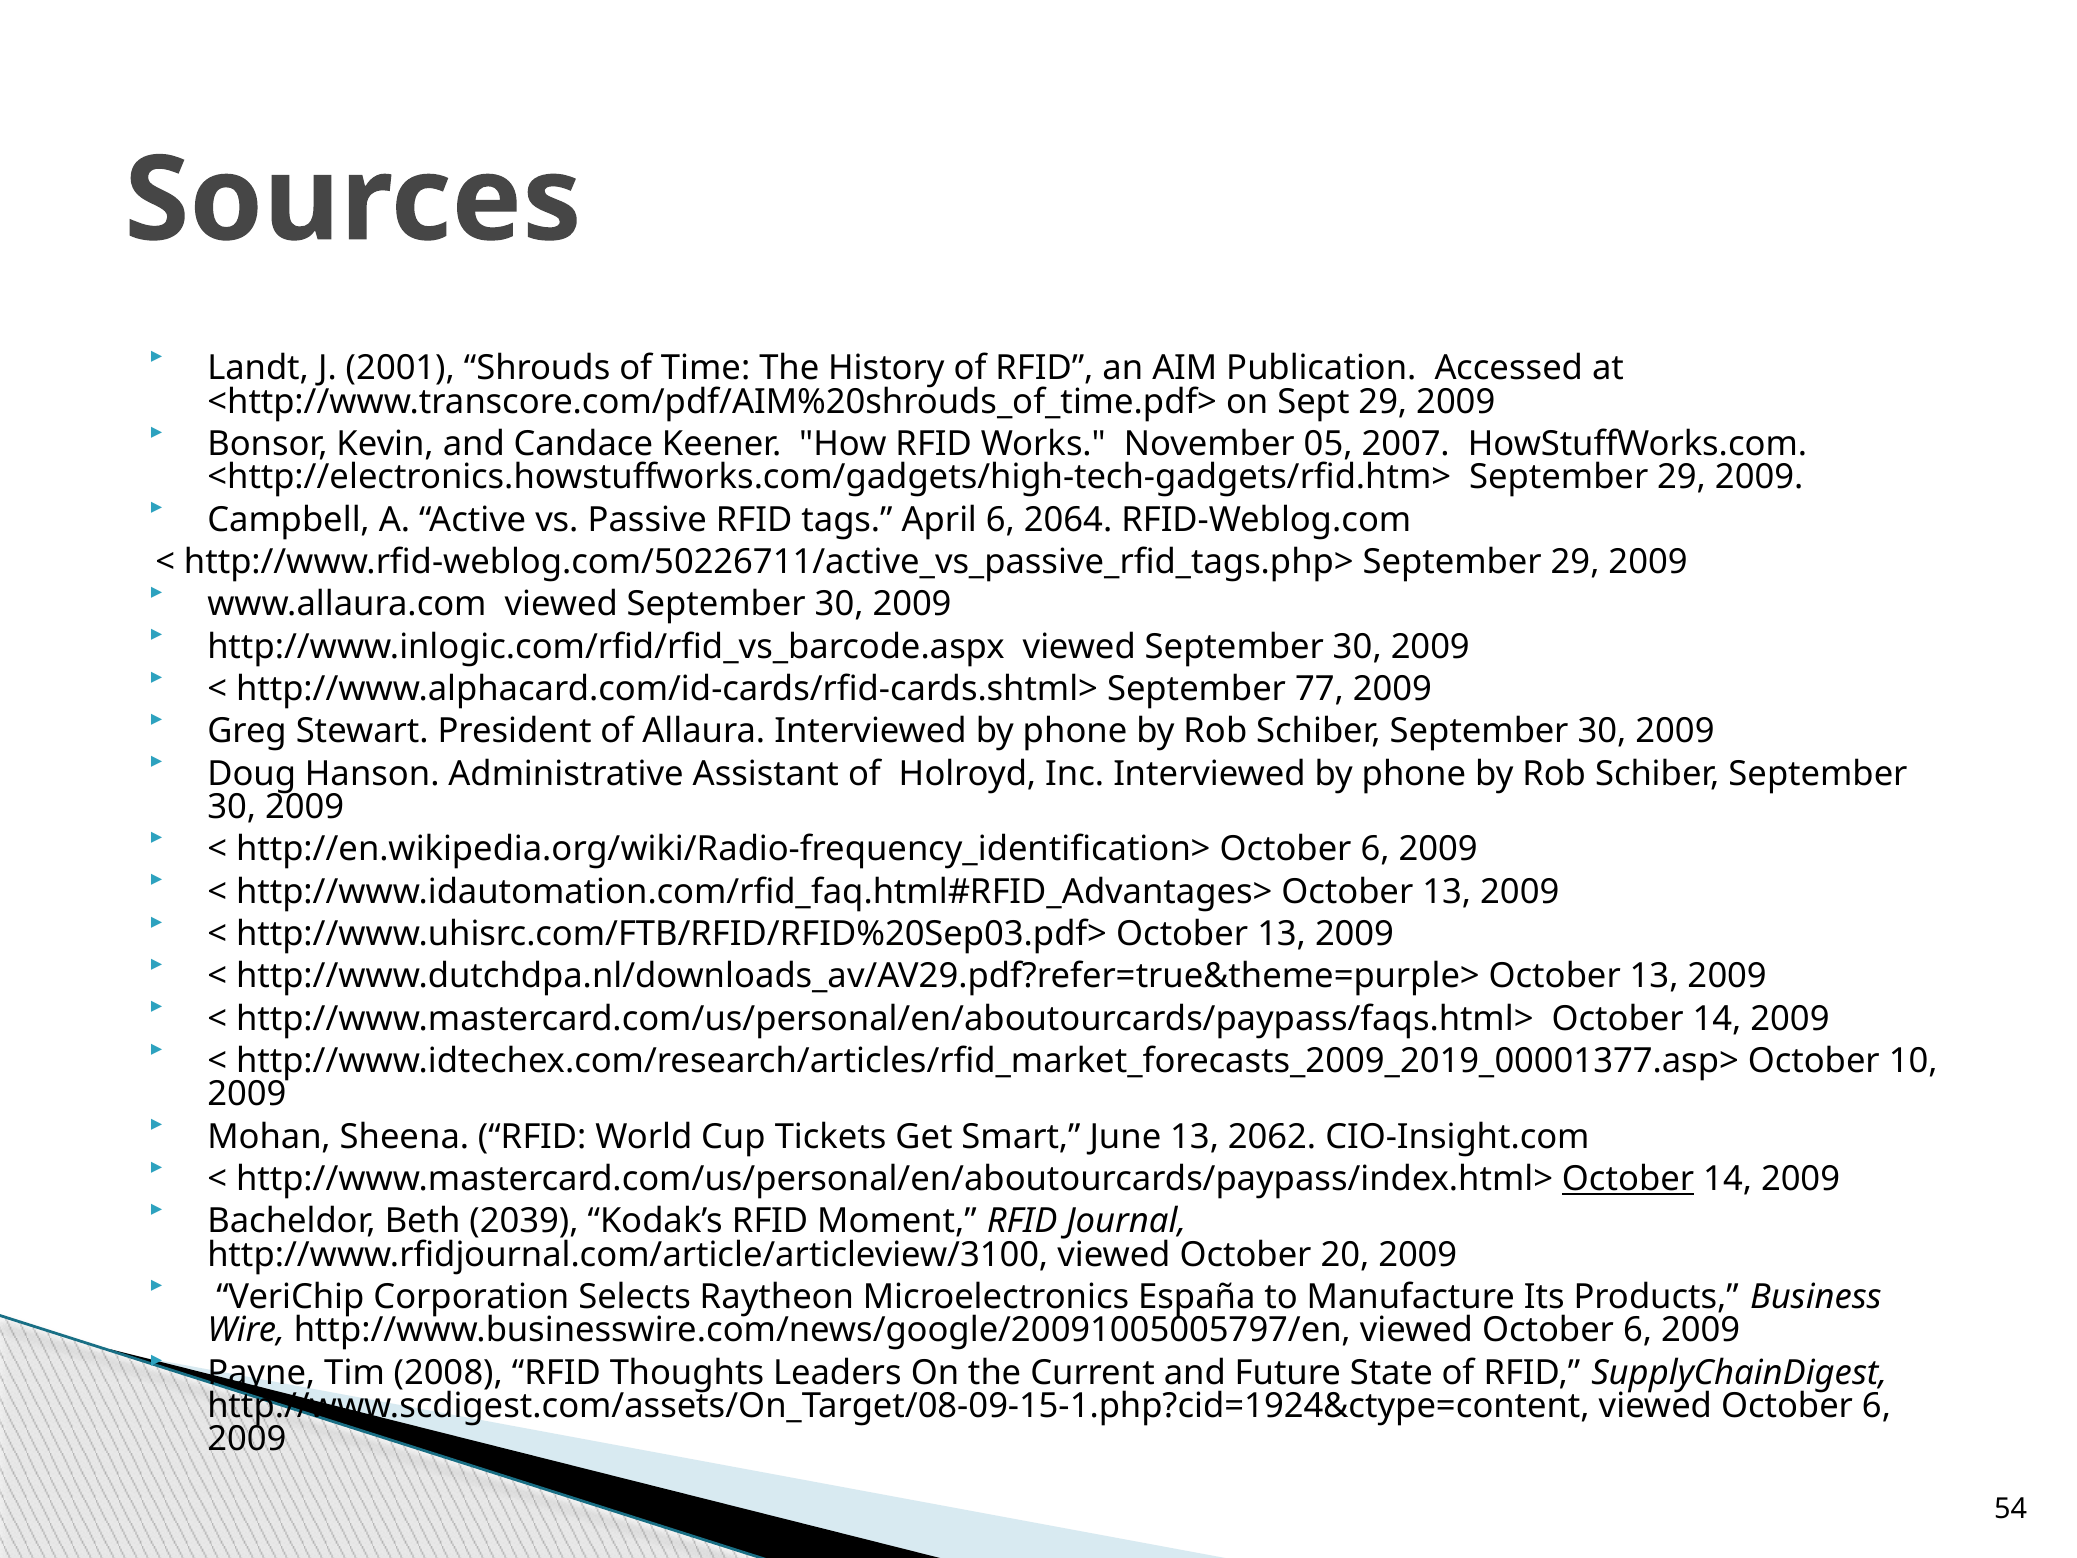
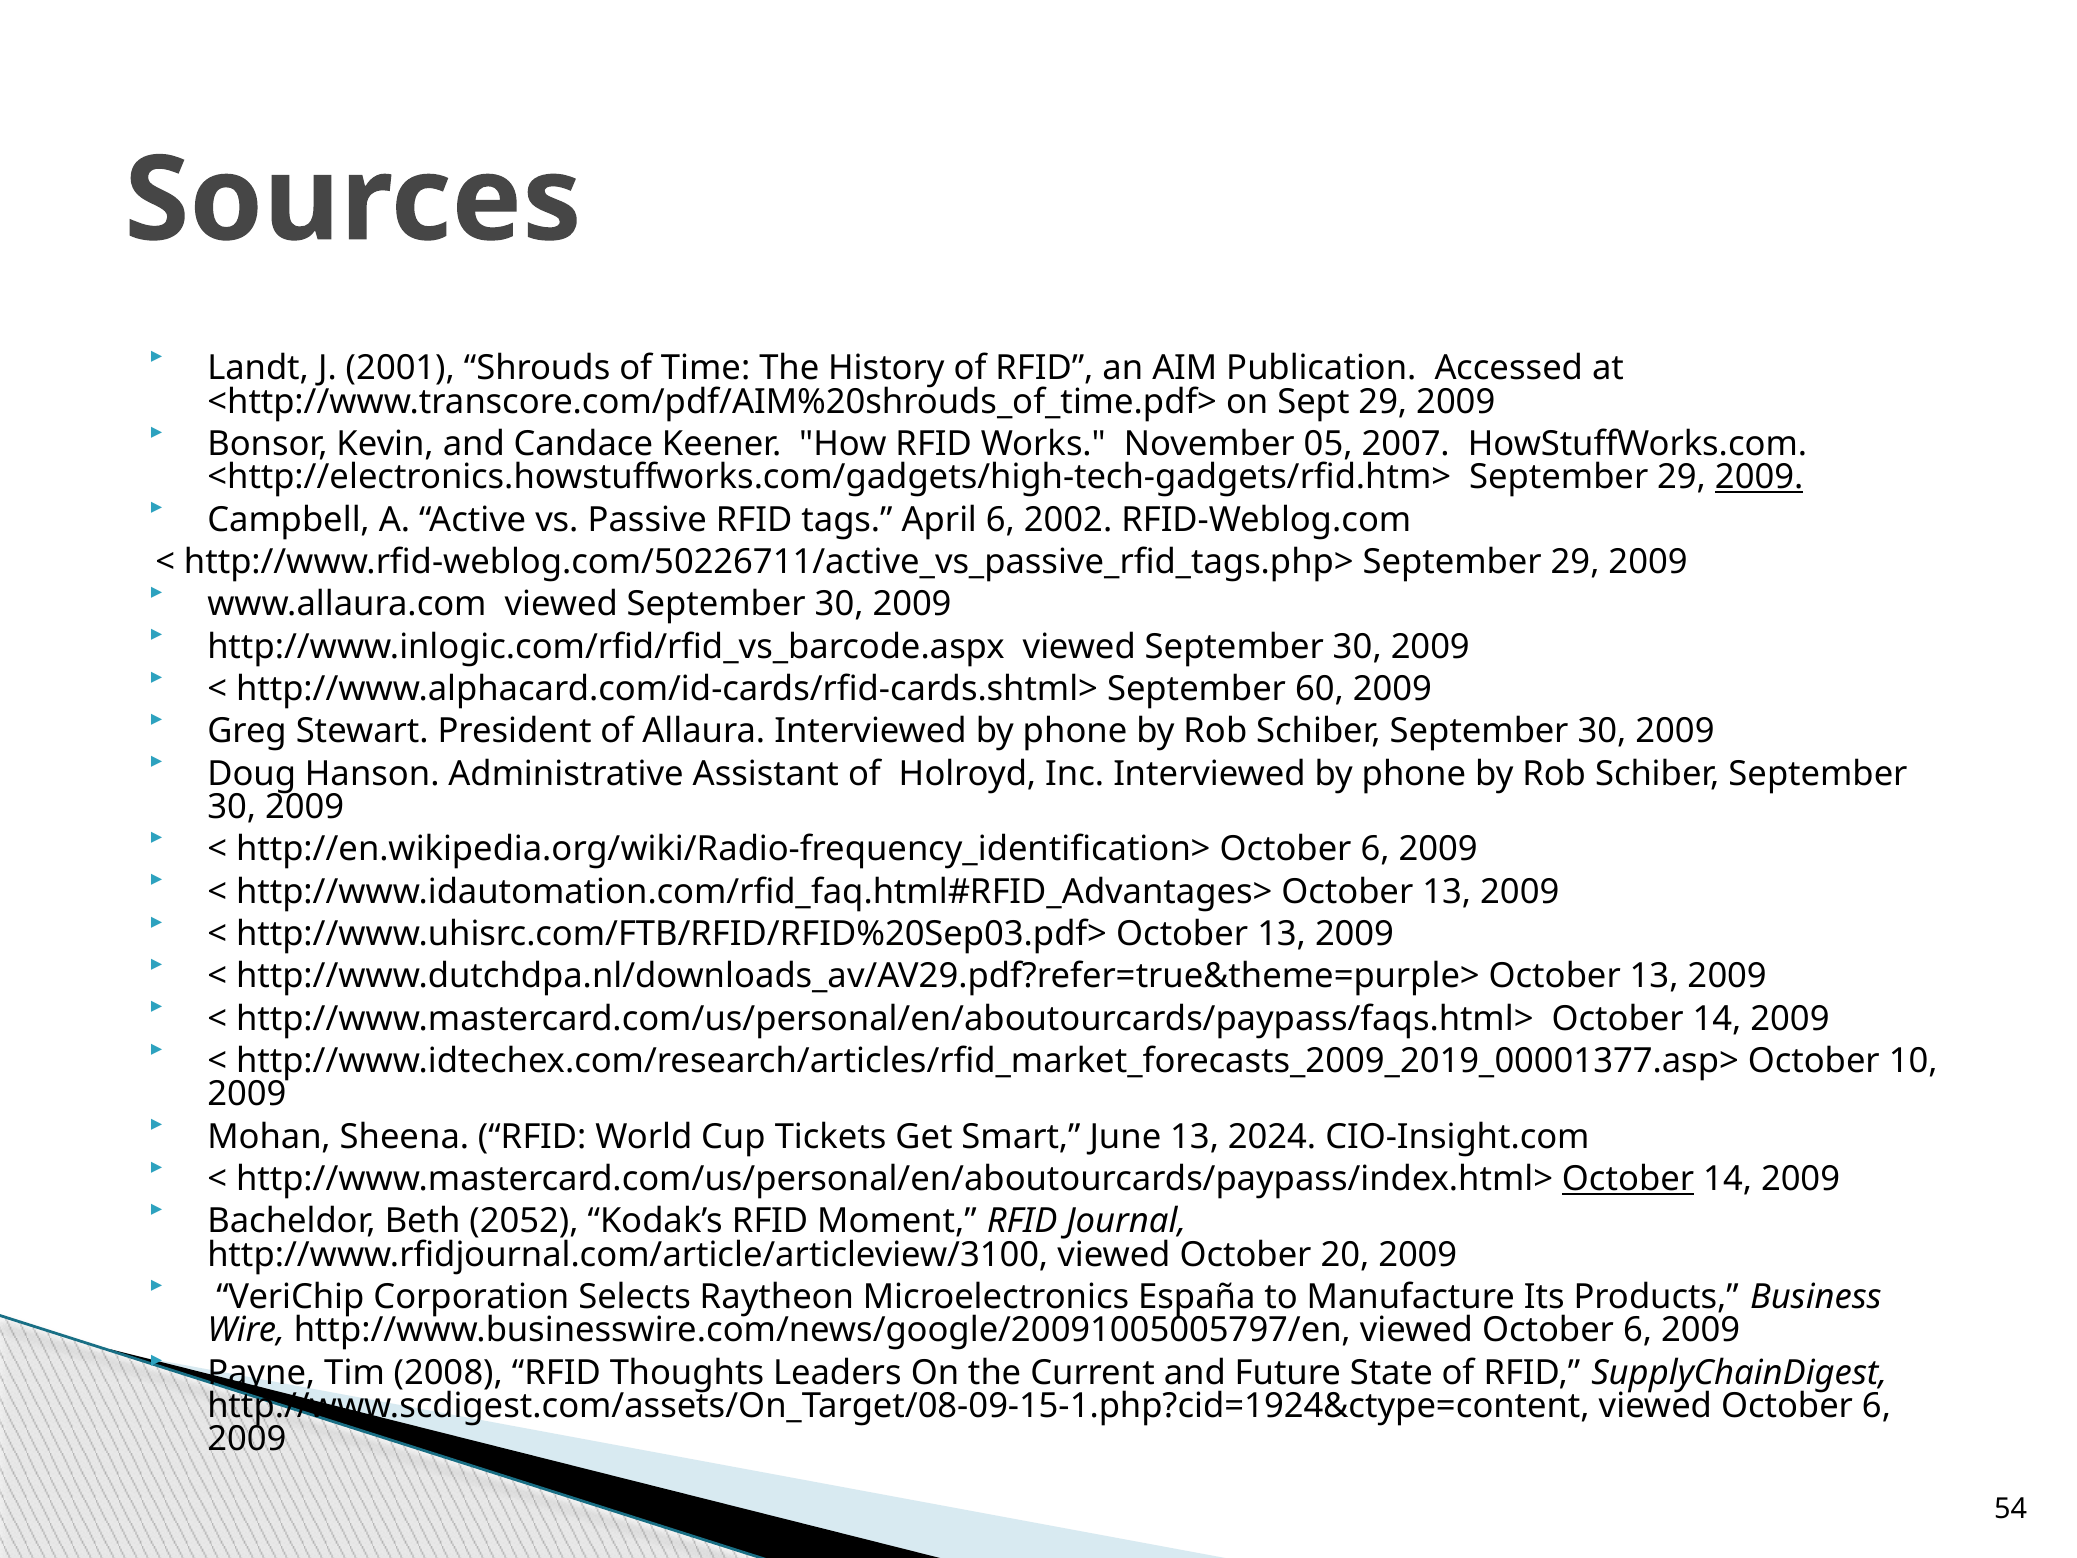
2009 underline: none -> present (1759, 477)
2064: 2064 -> 2002 (1068, 520)
77: 77 -> 60 (1320, 689)
2062: 2062 -> 2024 (1272, 1137)
2039: 2039 -> 2052 (524, 1221)
